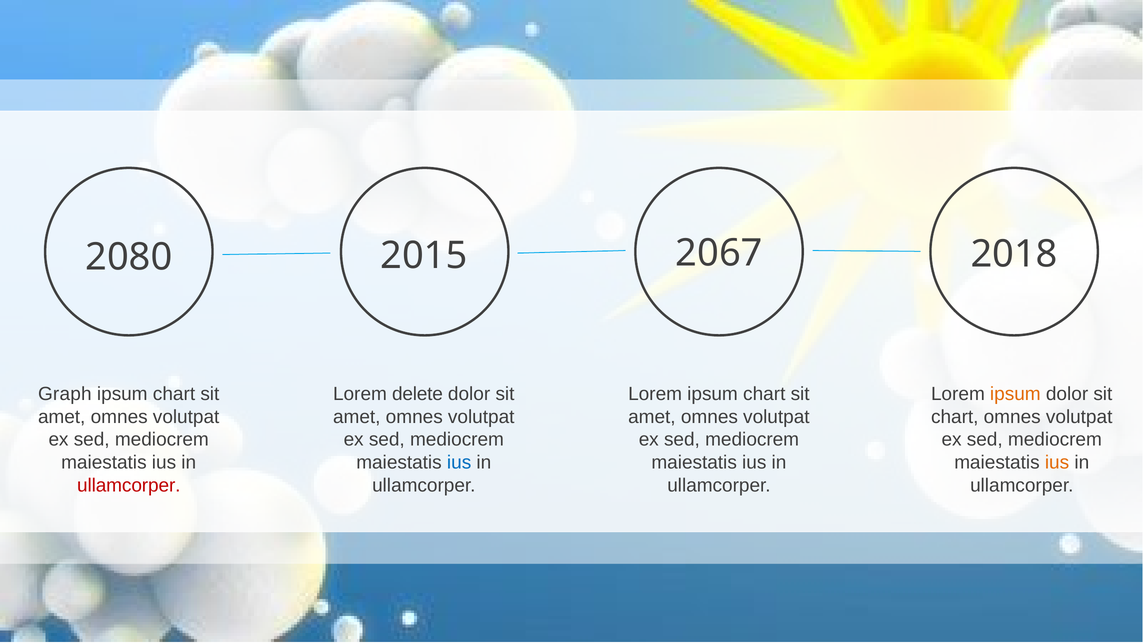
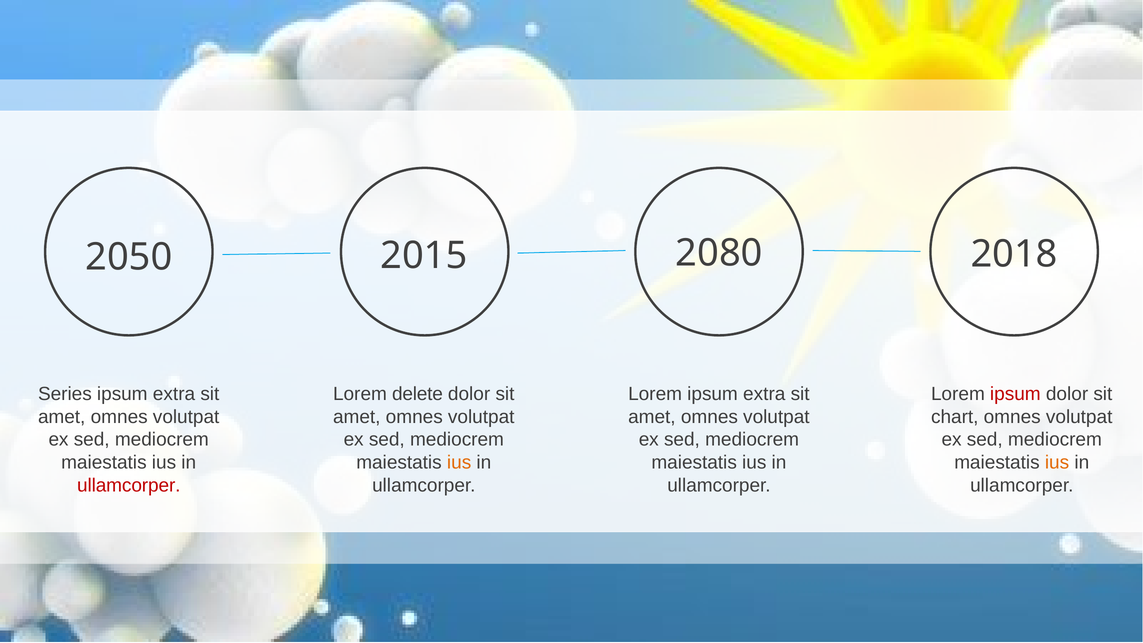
2080: 2080 -> 2050 (129, 257)
2067: 2067 -> 2080 (719, 253)
Graph: Graph -> Series (65, 394)
chart: chart -> extra (174, 394)
Lorem ipsum chart: chart -> extra (764, 394)
ipsum colour: orange -> red (1015, 394)
ius colour: blue -> orange (459, 462)
